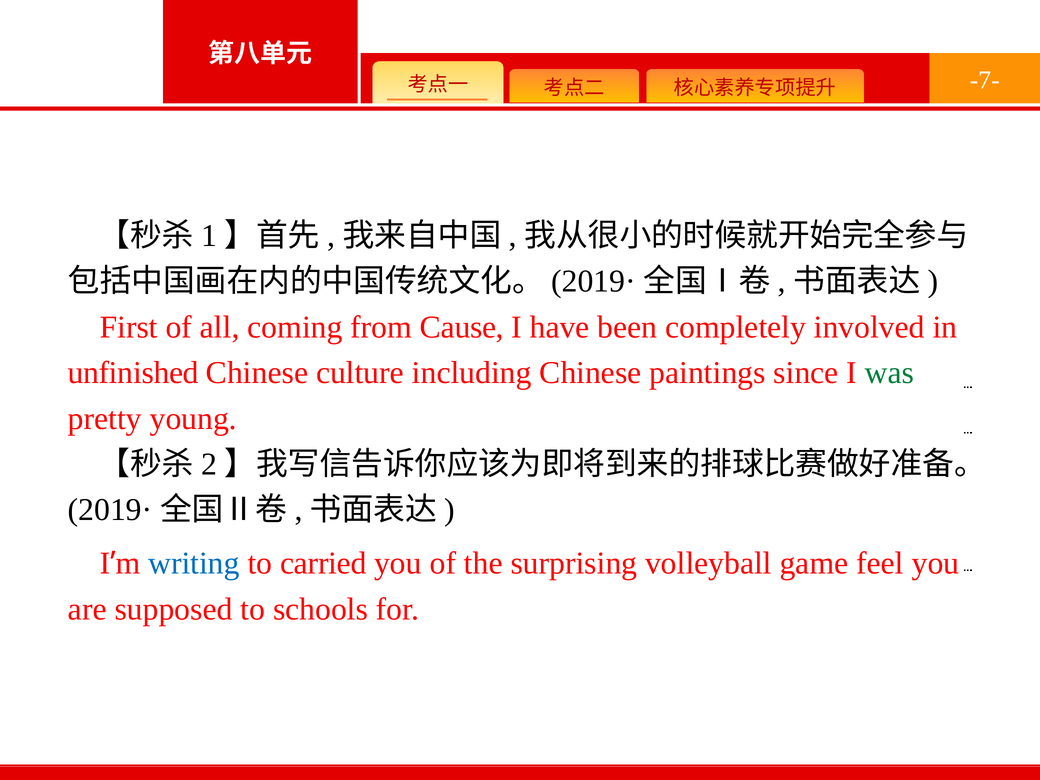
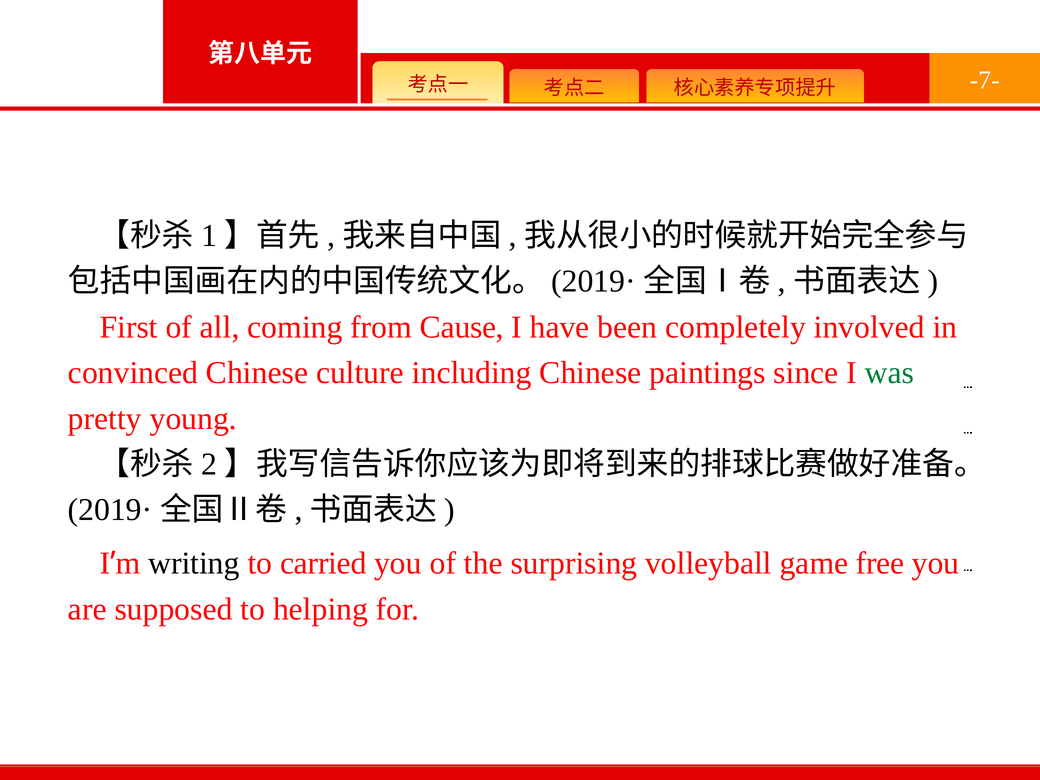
unfinished: unfinished -> convinced (133, 373)
writing colour: blue -> black (194, 563)
feel: feel -> free (880, 563)
schools: schools -> helping (321, 609)
